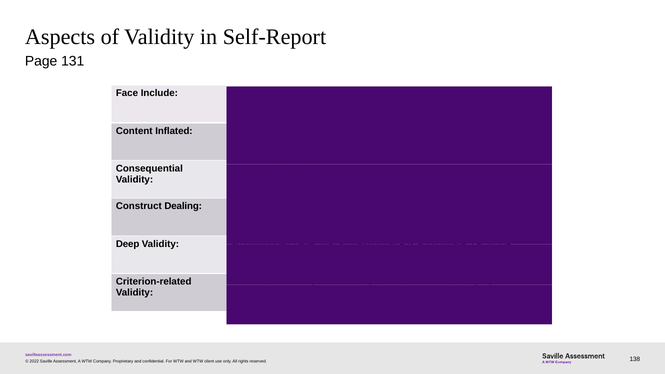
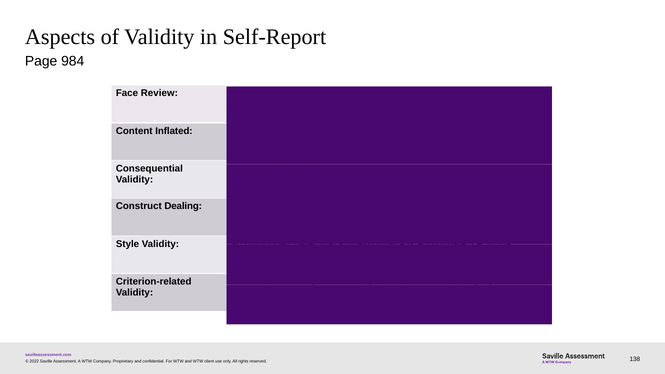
131: 131 -> 984 (73, 61)
Include: Include -> Review (159, 93)
Deep: Deep -> Style (128, 244)
